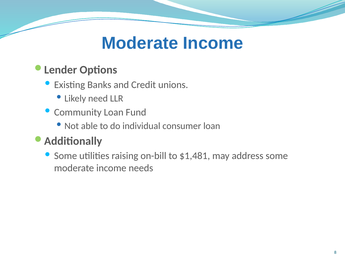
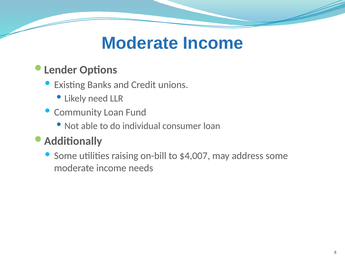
$1,481: $1,481 -> $4,007 (195, 156)
